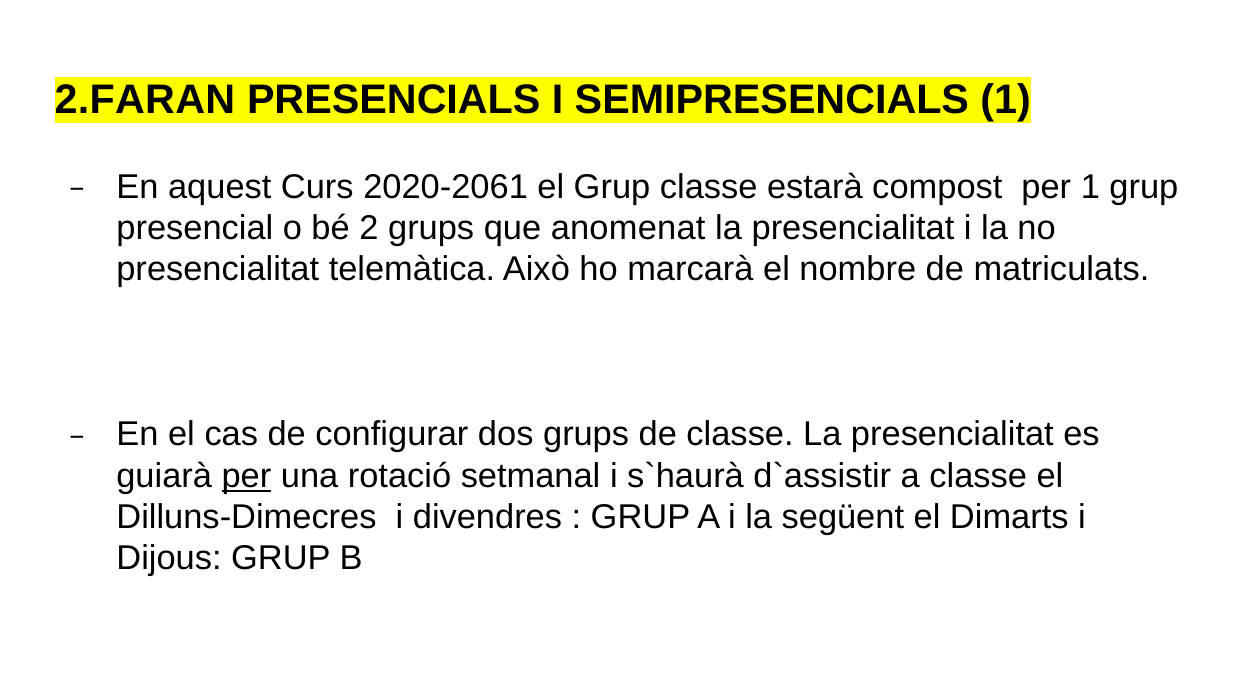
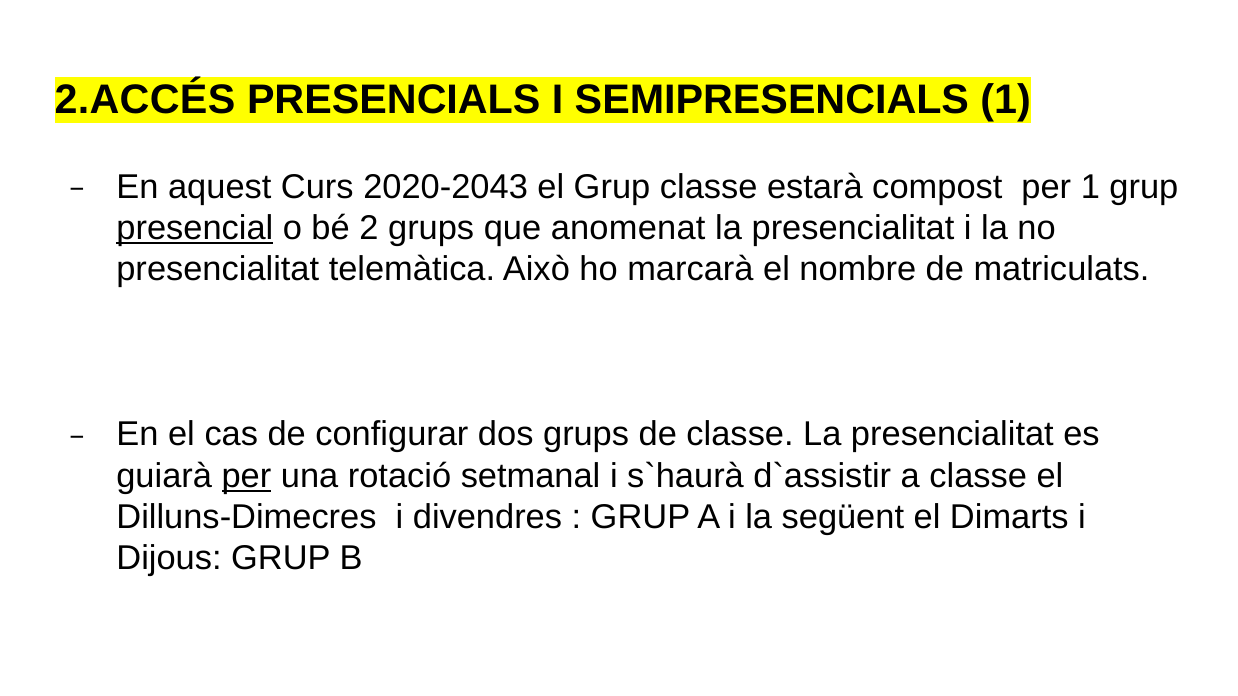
2.FARAN: 2.FARAN -> 2.ACCÉS (145, 100)
2020-2061: 2020-2061 -> 2020-2043 (446, 187)
presencial underline: none -> present (195, 228)
